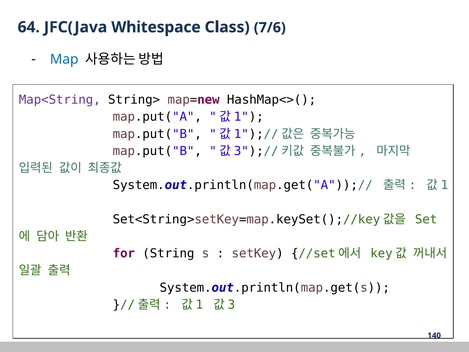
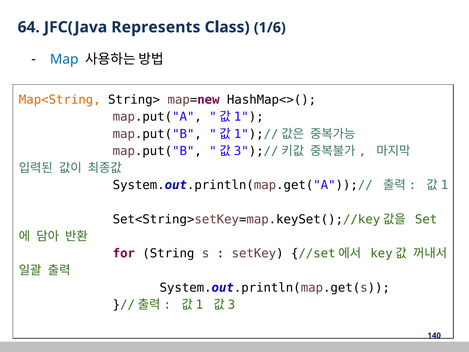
Whitespace: Whitespace -> Represents (156, 27)
7/6: 7/6 -> 1/6 (270, 28)
Map<String colour: purple -> orange (60, 100)
